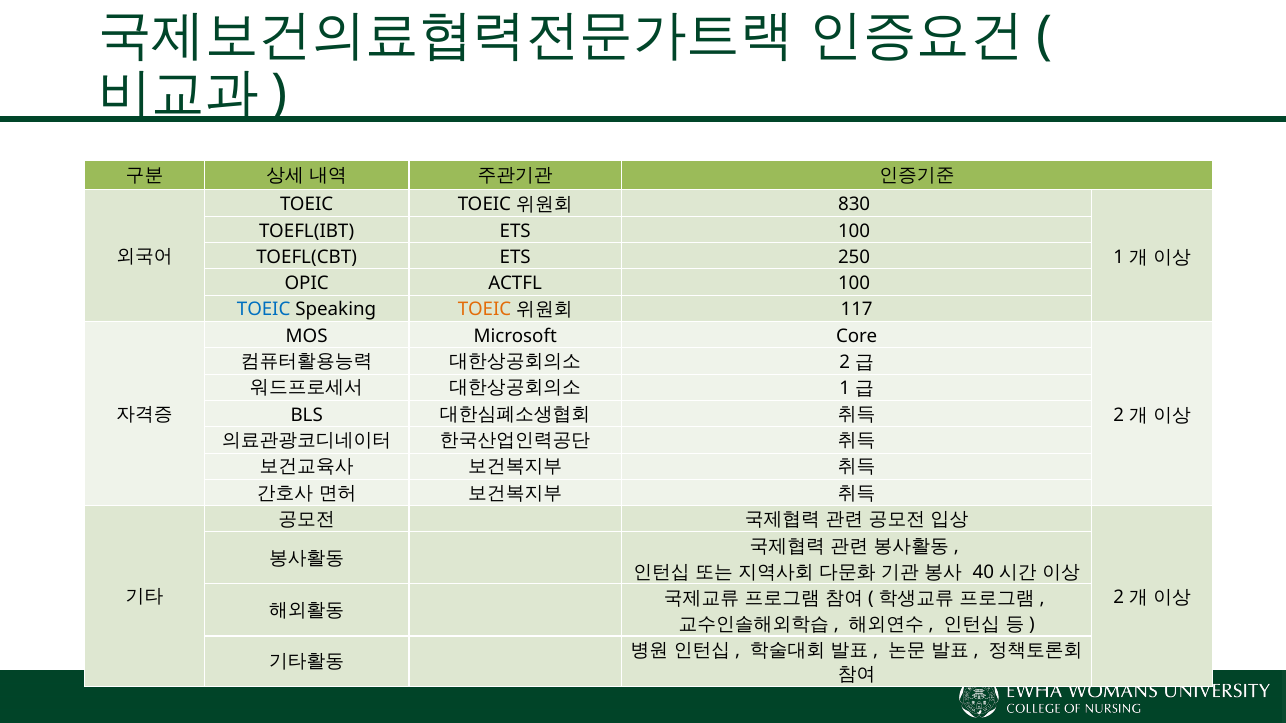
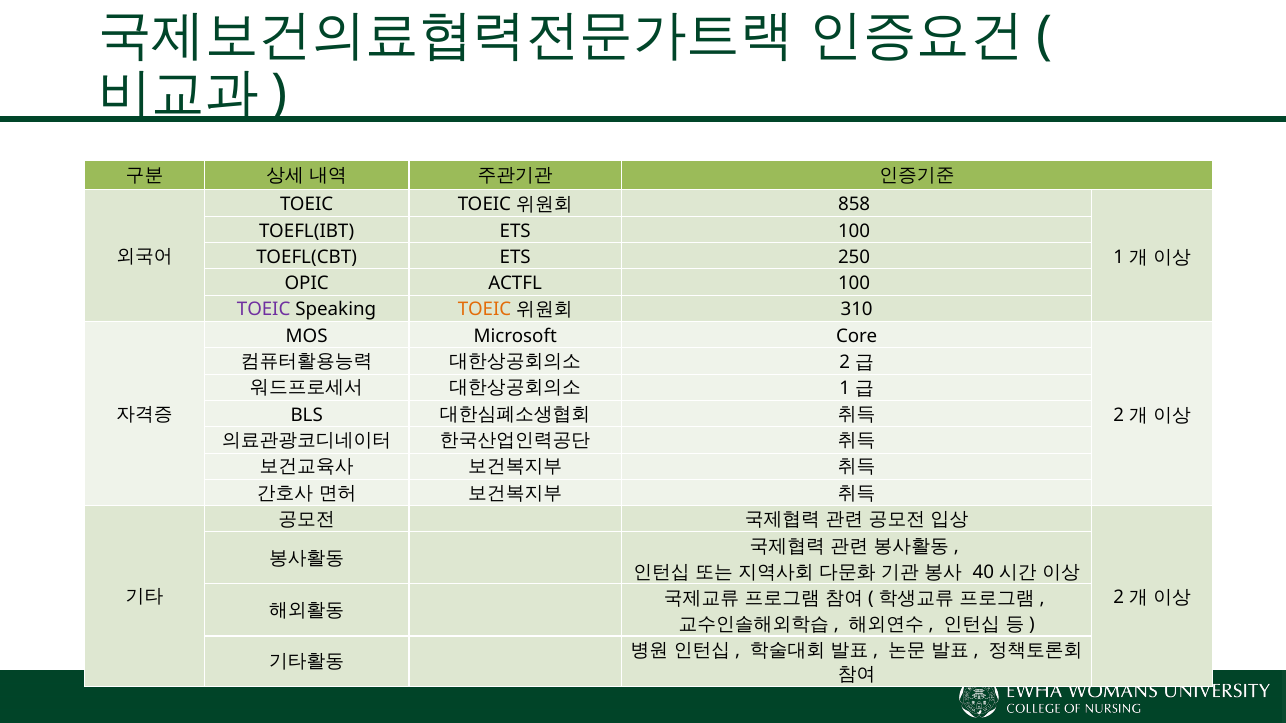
830: 830 -> 858 (854, 205)
TOEIC colour: blue -> purple (264, 310)
117: 117 -> 310 (857, 310)
